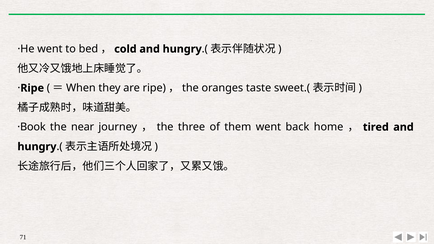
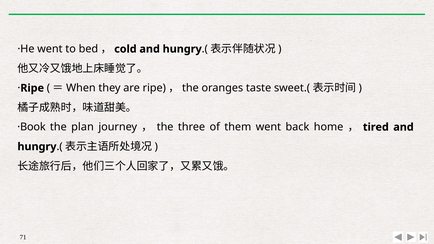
near: near -> plan (83, 127)
